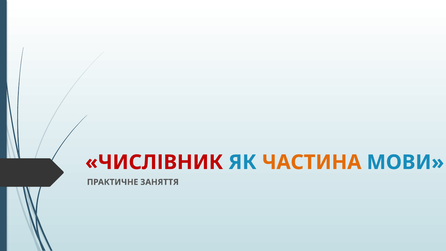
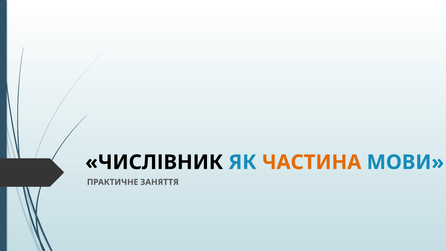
ЧИСЛІВНИК colour: red -> black (154, 162)
